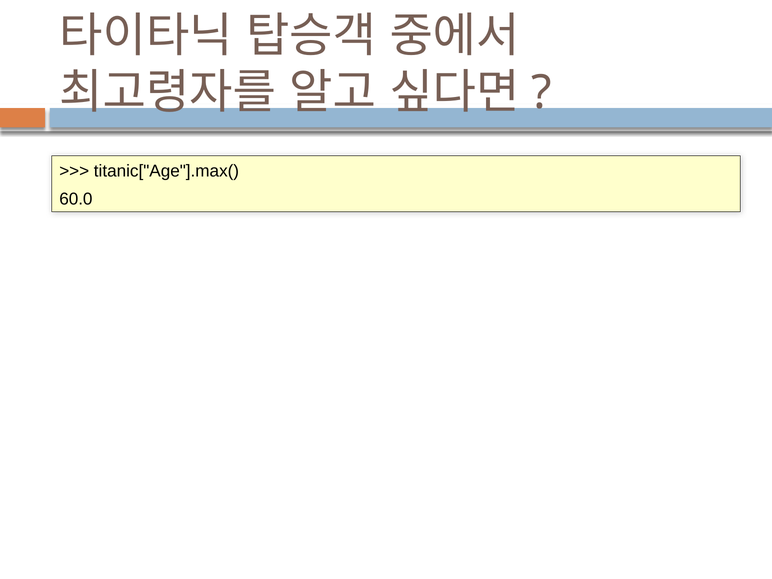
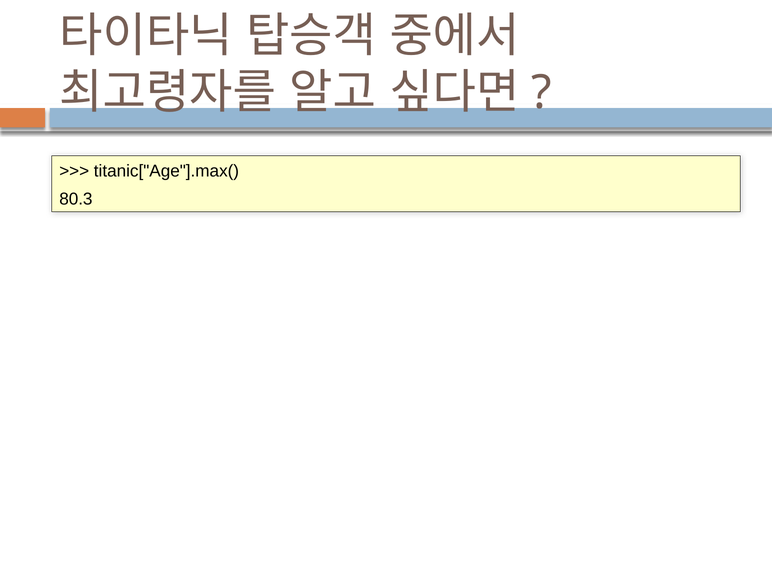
60.0: 60.0 -> 80.3 (76, 199)
